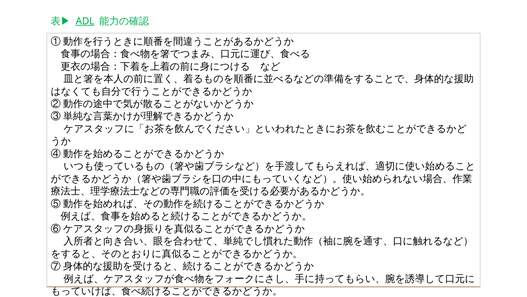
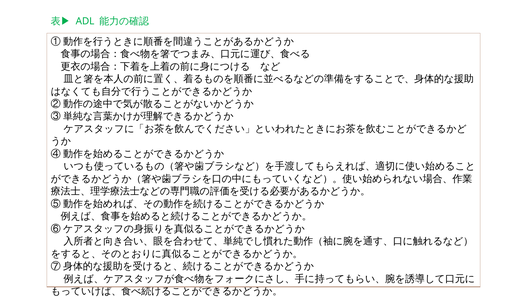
ADL underline: present -> none (85, 21)
